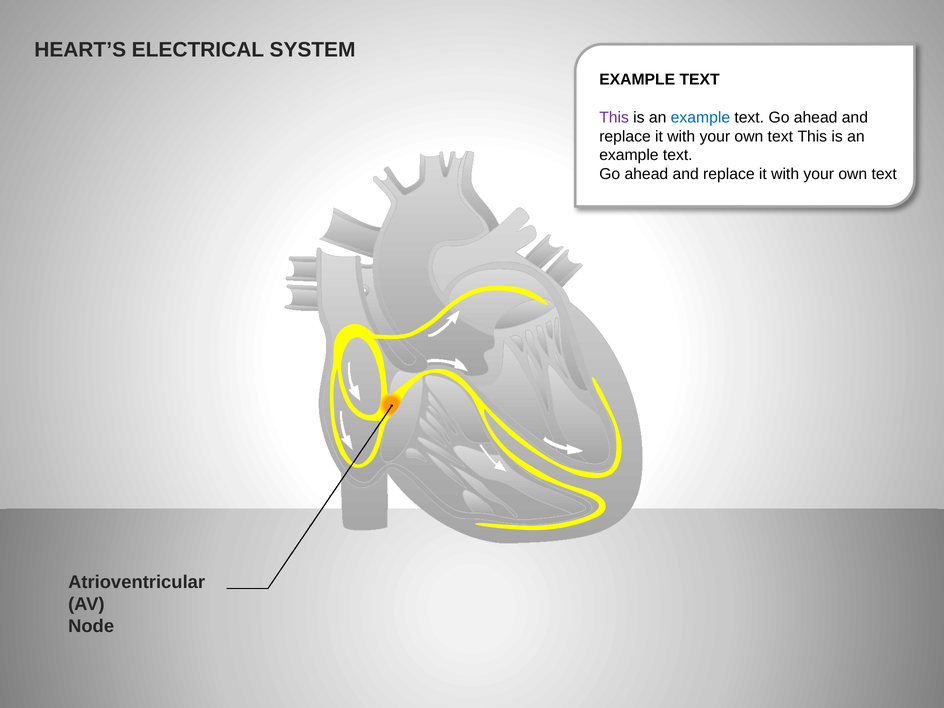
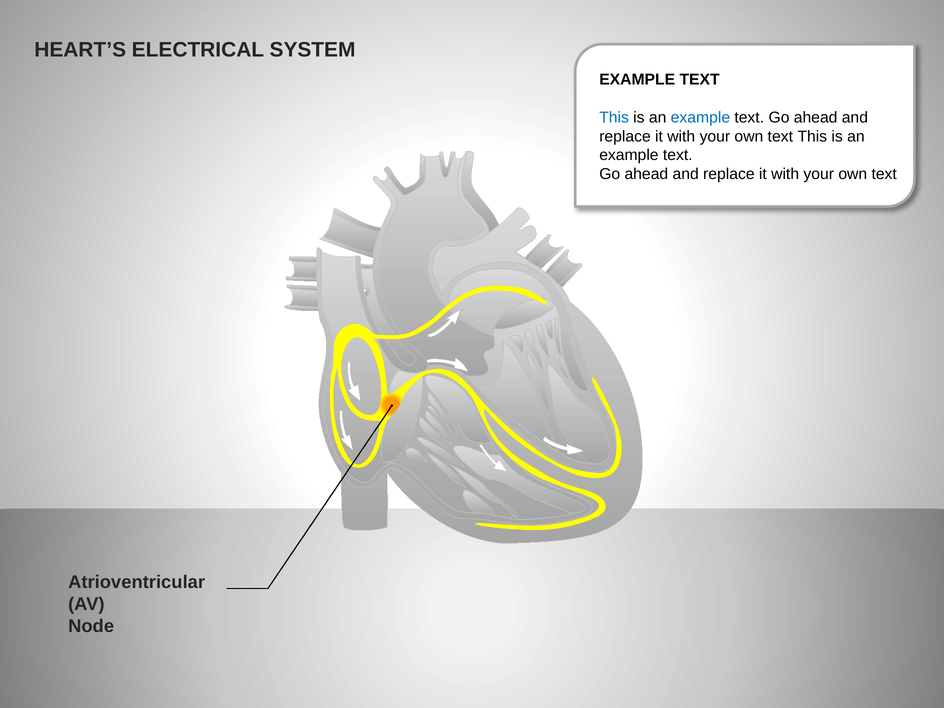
This colour: purple -> blue (614, 117)
